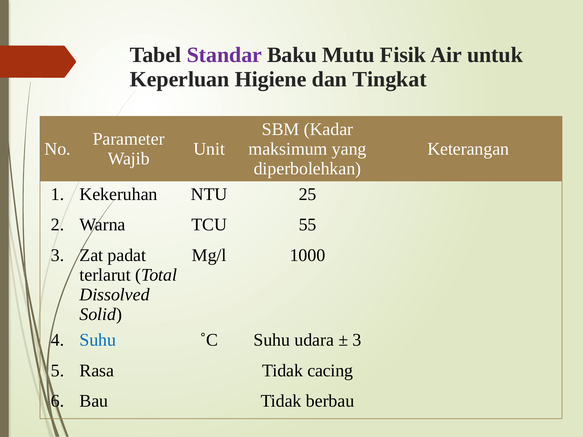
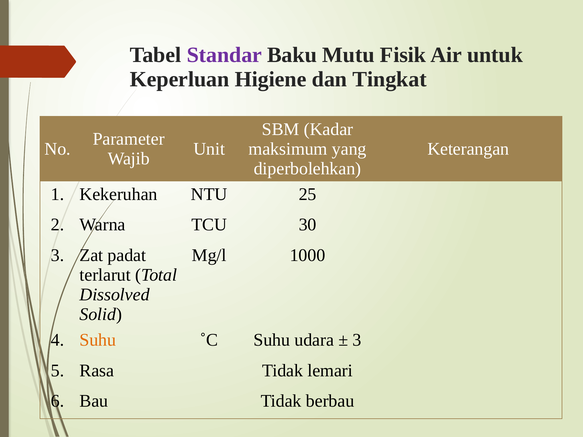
55: 55 -> 30 (308, 225)
Suhu colour: blue -> orange (98, 340)
cacing: cacing -> lemari (330, 371)
